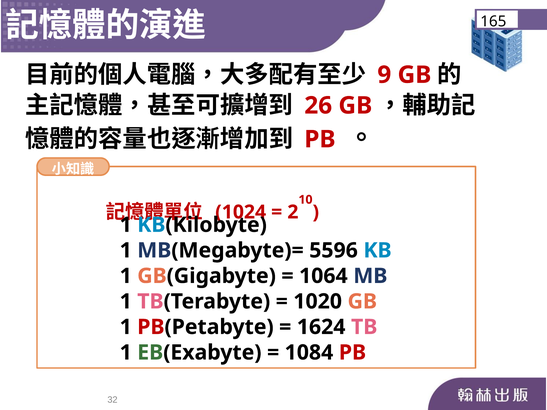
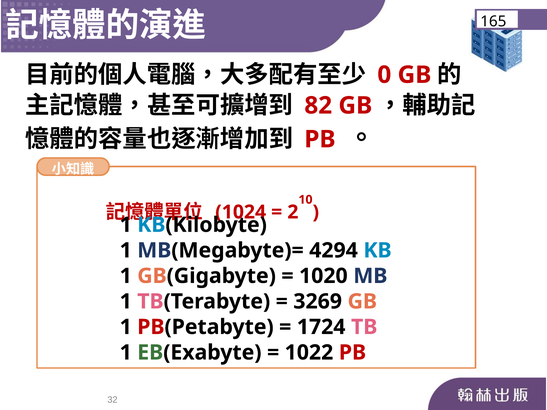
9: 9 -> 0 (384, 75)
26: 26 -> 82 (318, 106)
5596: 5596 -> 4294 (334, 251)
1064: 1064 -> 1020 (323, 276)
1020: 1020 -> 3269 (318, 302)
1624: 1624 -> 1724 (321, 327)
1084: 1084 -> 1022 (309, 353)
